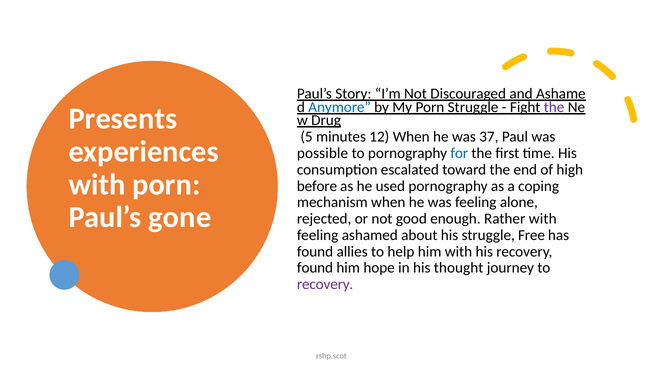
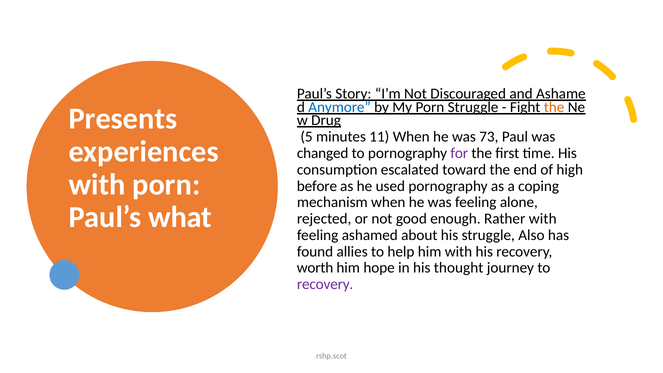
the colour: purple -> orange (554, 107)
12: 12 -> 11 (379, 137)
37: 37 -> 73 (489, 137)
possible: possible -> changed (323, 153)
for colour: blue -> purple (459, 153)
gone: gone -> what (180, 217)
Free: Free -> Also (531, 235)
found: found -> worth (315, 268)
